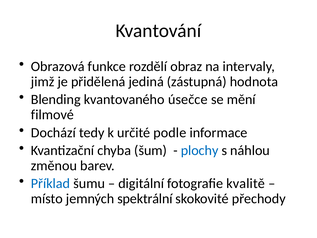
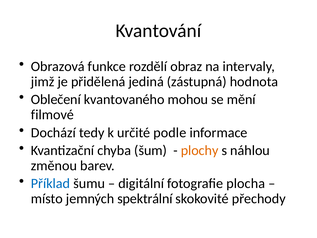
Blending: Blending -> Oblečení (56, 99)
úsečce: úsečce -> mohou (188, 99)
plochy colour: blue -> orange (200, 150)
kvalitě: kvalitě -> plocha (246, 183)
